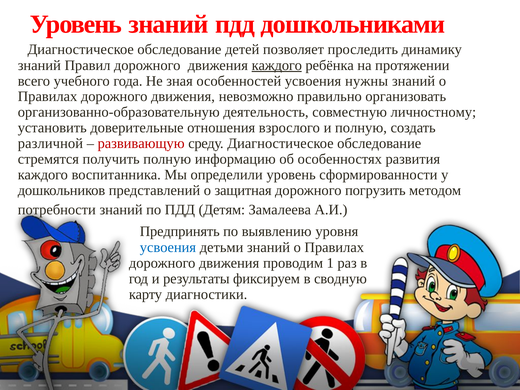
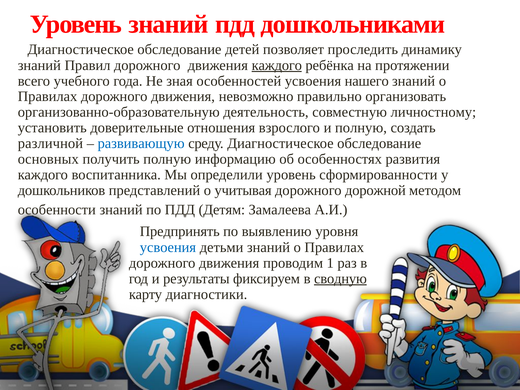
нужны: нужны -> нашего (367, 81)
развивающую colour: red -> blue (141, 143)
стремятся: стремятся -> основных (48, 159)
защитная: защитная -> учитывая (243, 190)
погрузить: погрузить -> дорожной (375, 190)
потребности: потребности -> особенности (57, 210)
сводную underline: none -> present (340, 279)
